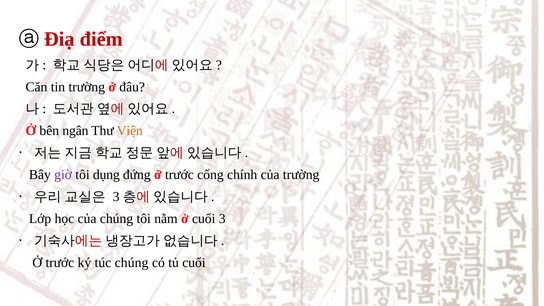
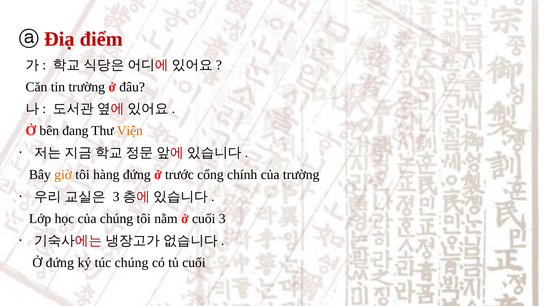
ngân: ngân -> đang (75, 131)
giờ colour: purple -> orange (63, 175)
dụng: dụng -> hàng (106, 175)
trước: trước -> đứng (60, 263)
